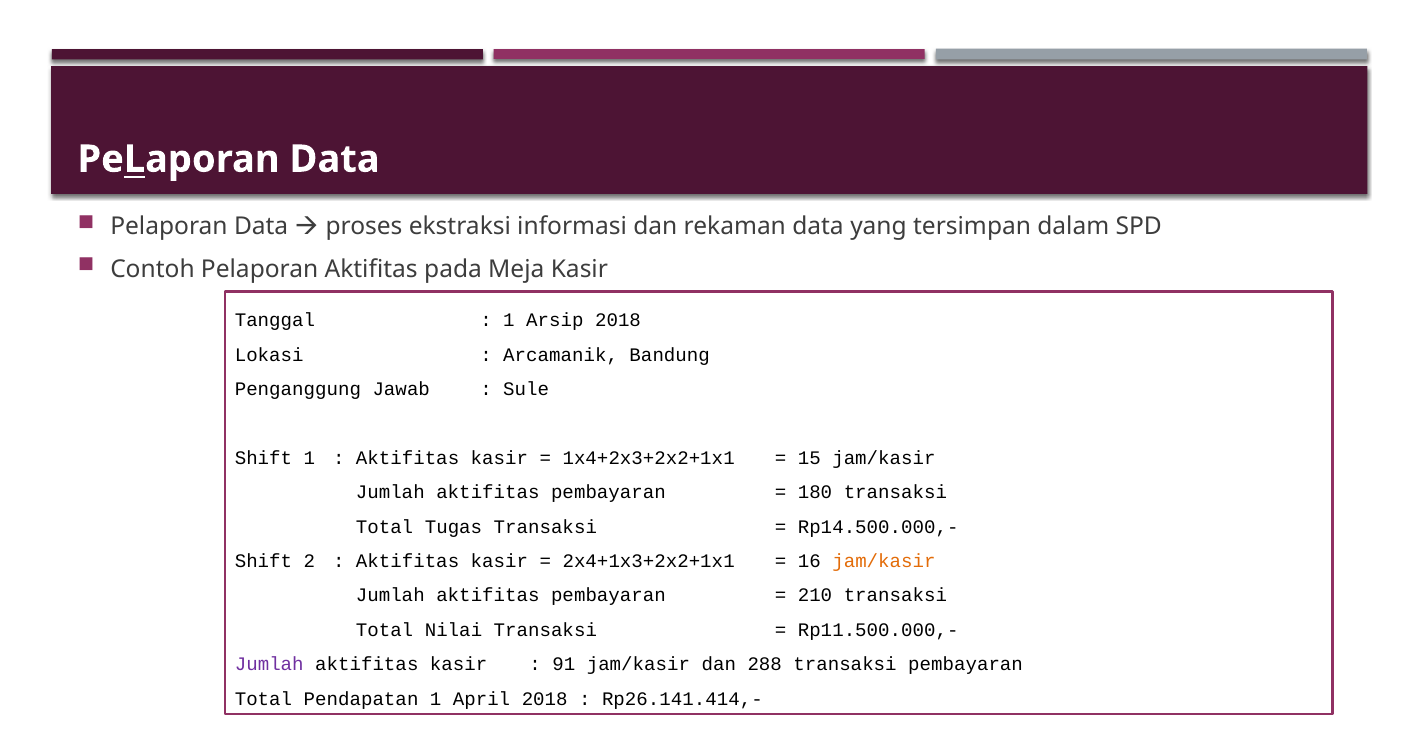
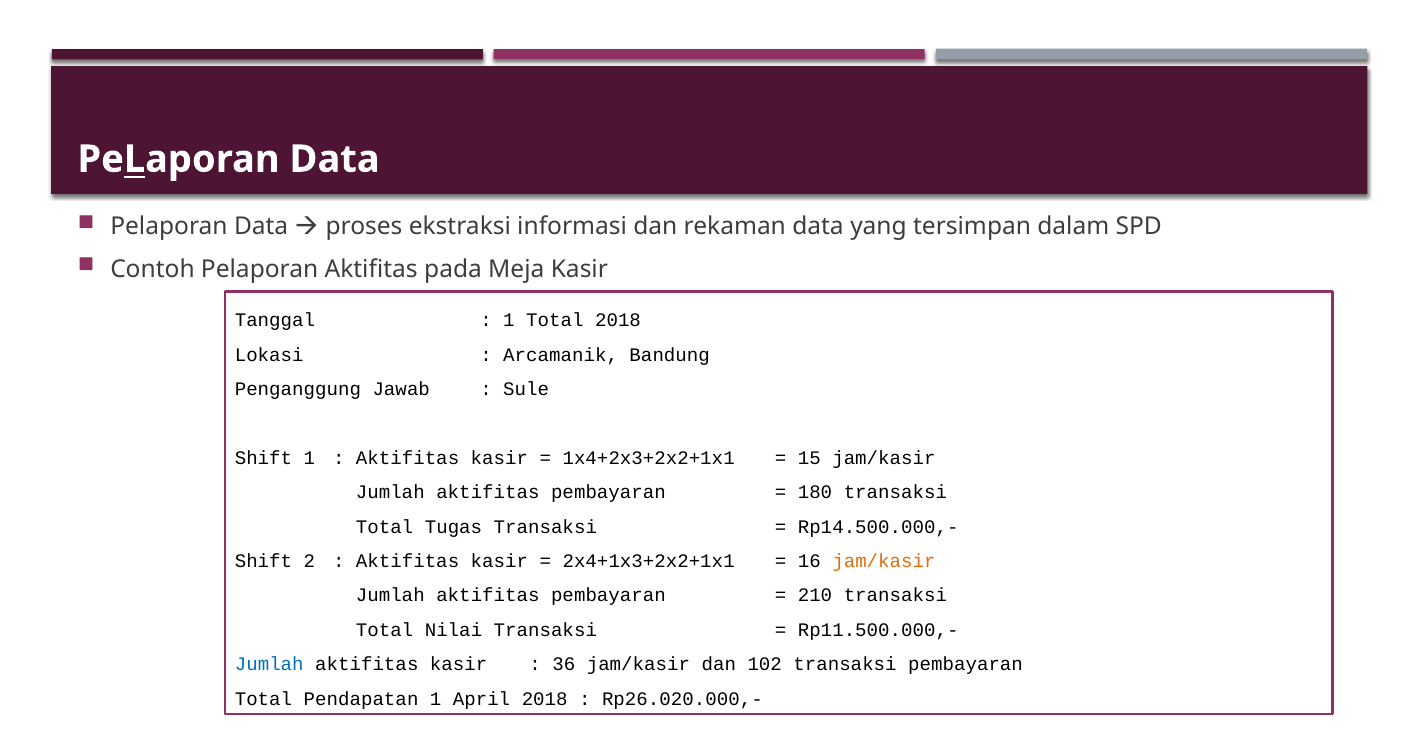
1 Arsip: Arsip -> Total (555, 320)
Jumlah colour: purple -> blue (269, 664)
91: 91 -> 36 (564, 664)
288: 288 -> 102 (765, 664)
Rp26.141.414,-: Rp26.141.414,- -> Rp26.020.000,- (682, 698)
